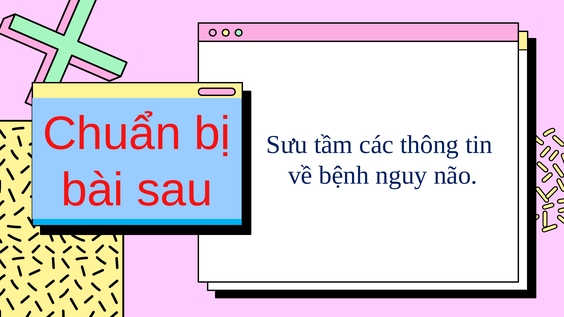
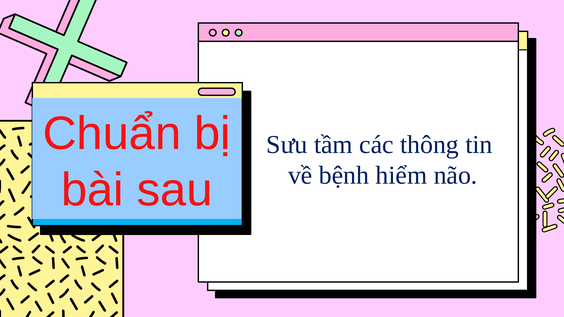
nguy: nguy -> hiểm (401, 176)
